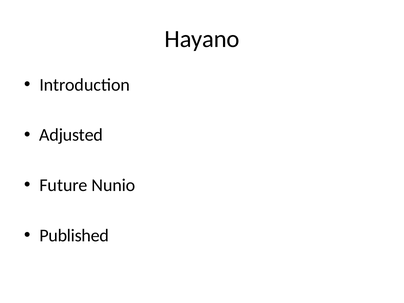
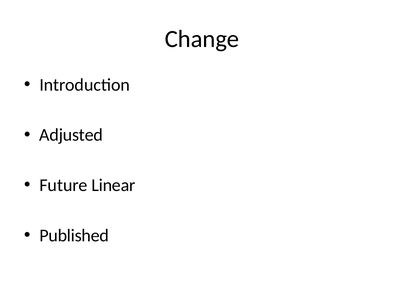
Hayano: Hayano -> Change (202, 39)
Nunio: Nunio -> Linear (113, 185)
